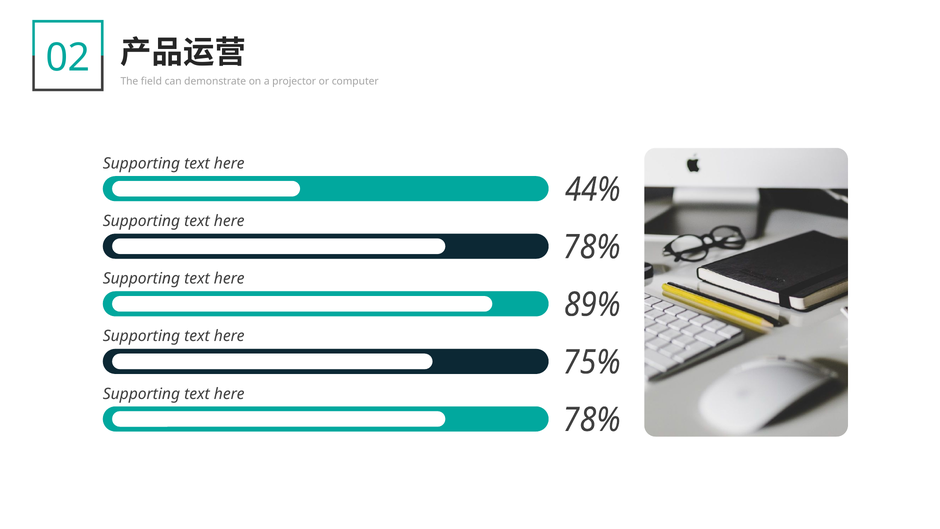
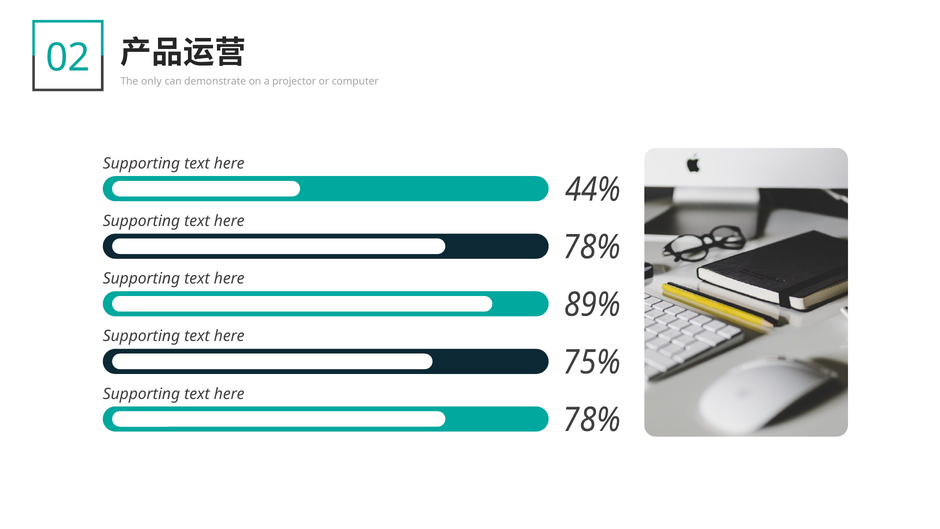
field: field -> only (151, 81)
